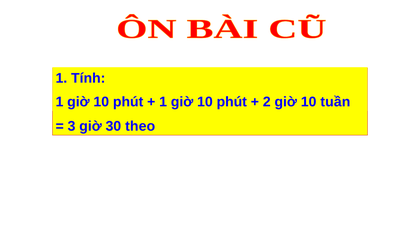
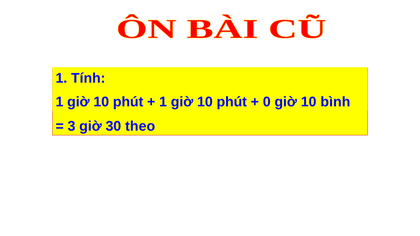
2: 2 -> 0 (267, 102)
tuần: tuần -> bình (335, 102)
